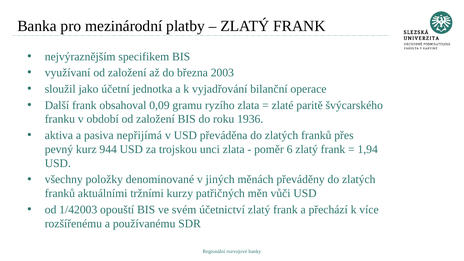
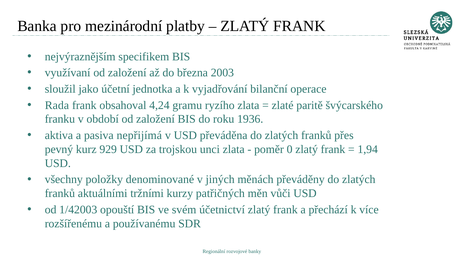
Další: Další -> Rada (57, 105)
0,09: 0,09 -> 4,24 (159, 105)
944: 944 -> 929 (108, 149)
6: 6 -> 0 (290, 149)
